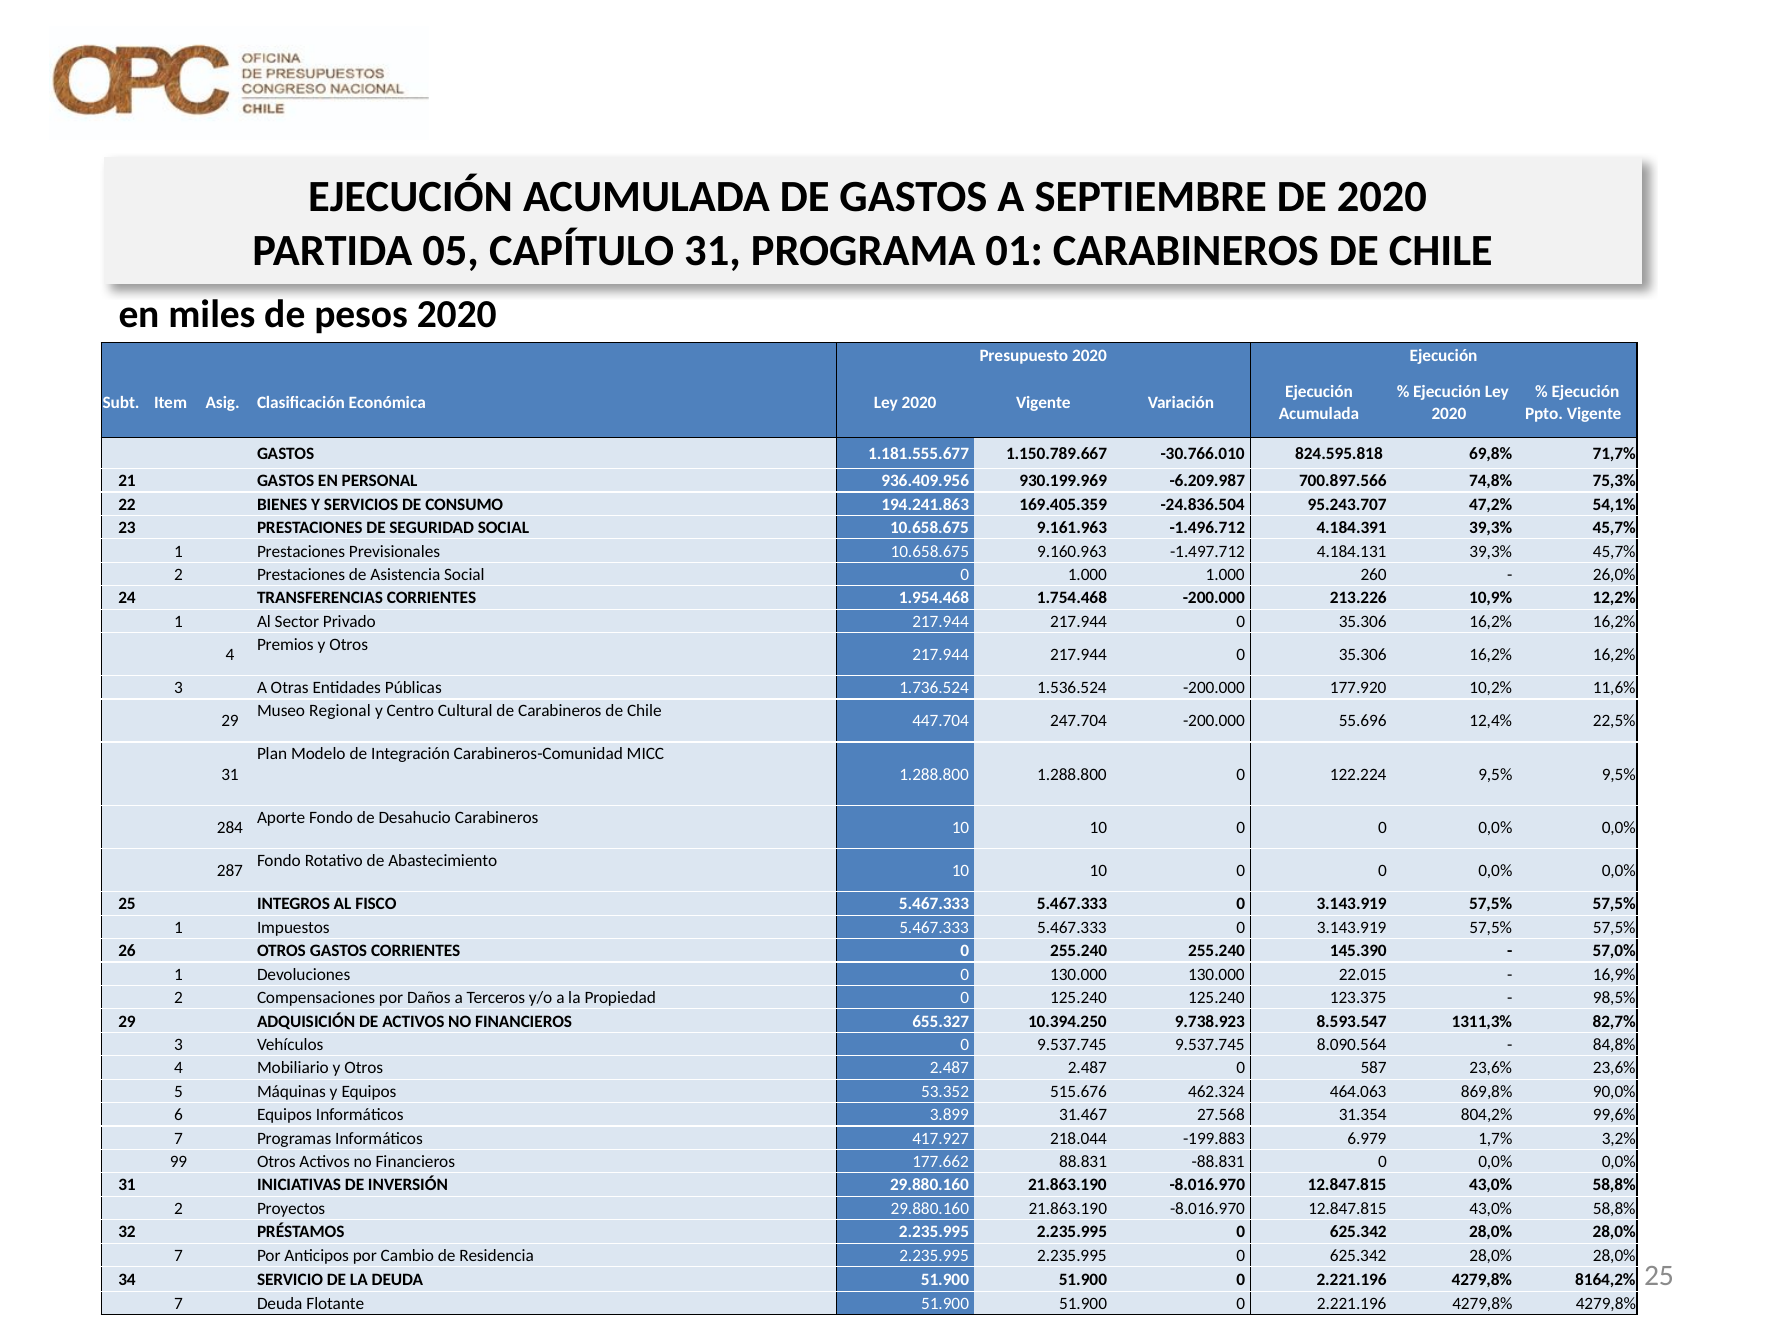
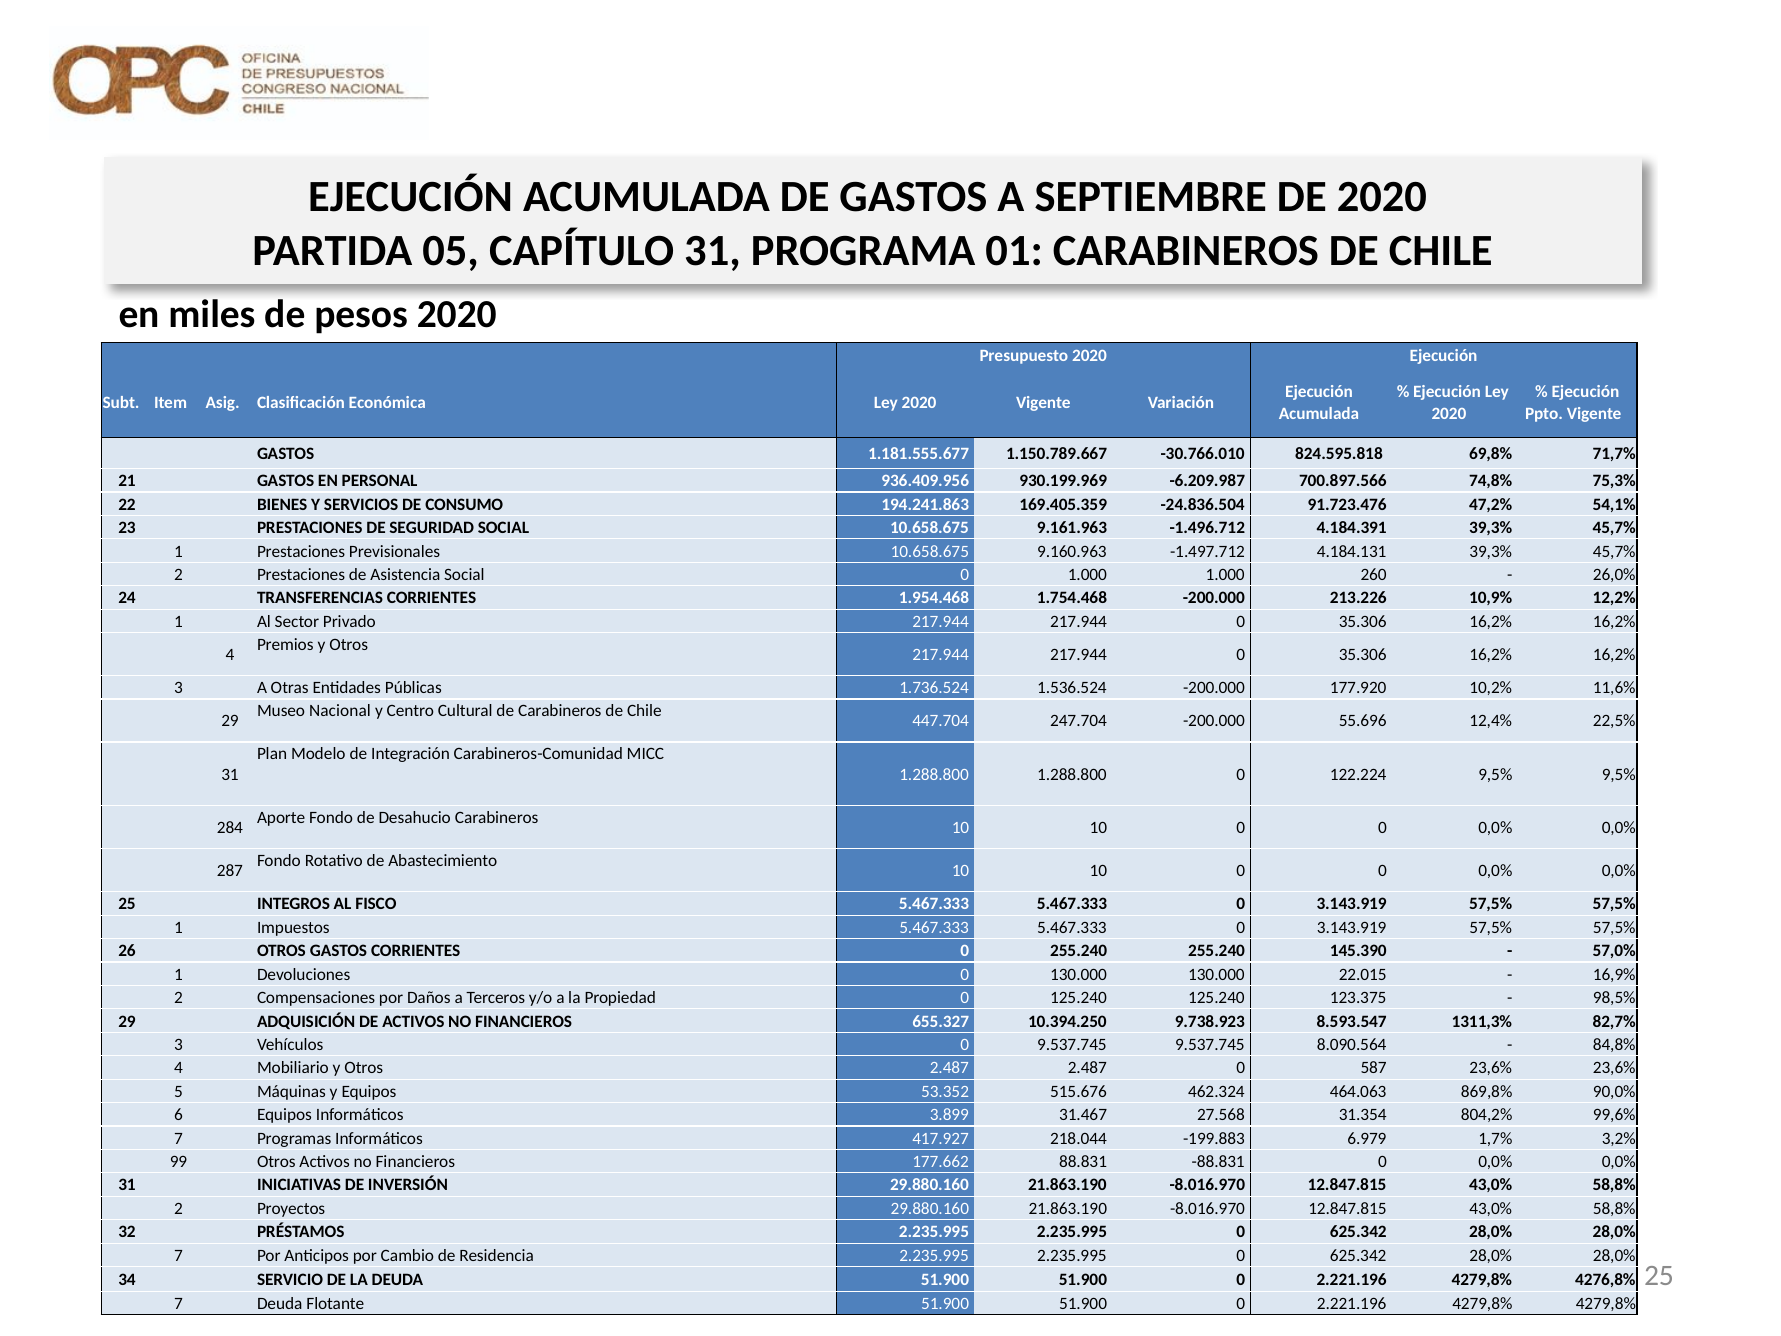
95.243.707: 95.243.707 -> 91.723.476 (1347, 504)
Regional: Regional -> Nacional (340, 711)
8164,2%: 8164,2% -> 4276,8% (1605, 1279)
